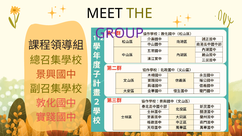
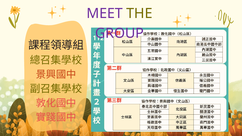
MEET colour: black -> purple (105, 14)
